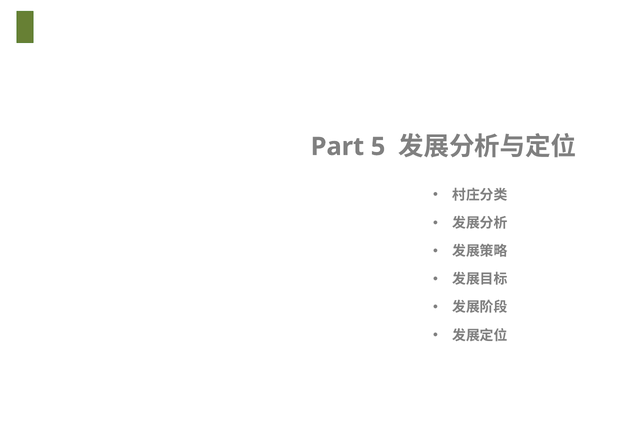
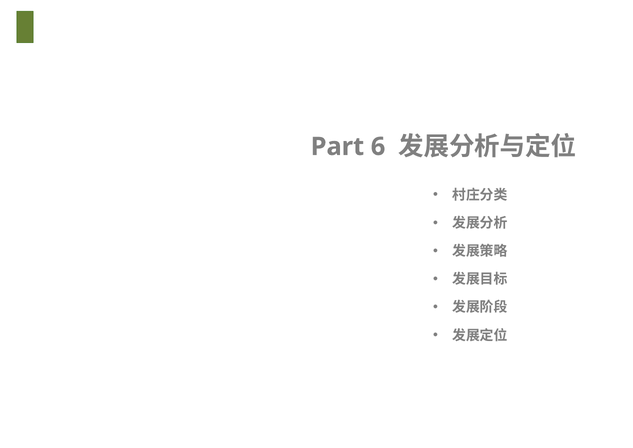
5: 5 -> 6 (378, 147)
